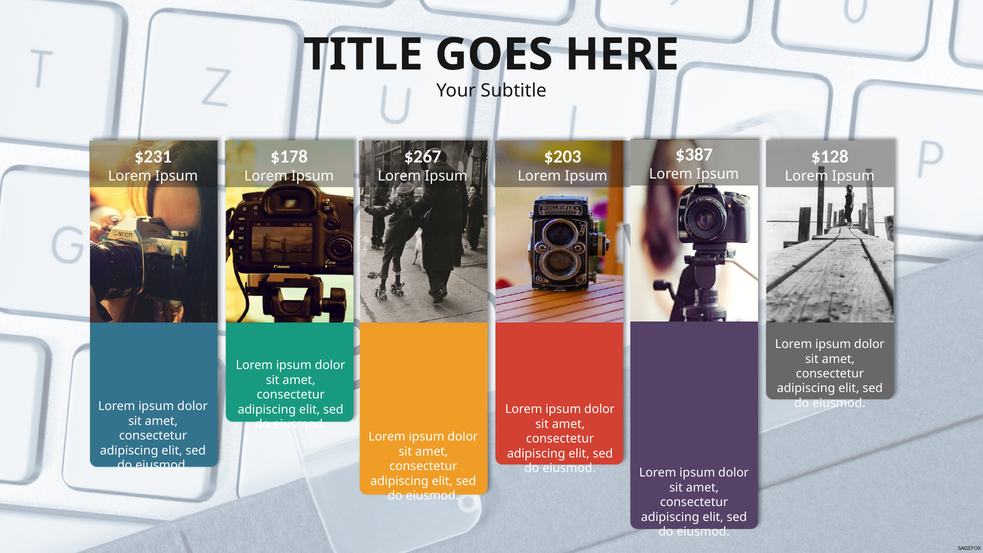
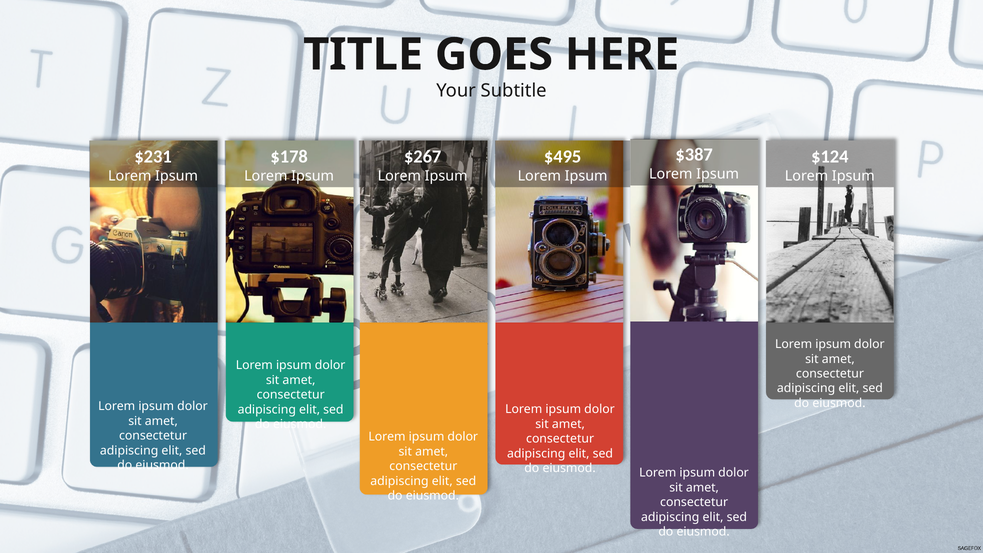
$203: $203 -> $495 (563, 157)
$128: $128 -> $124 (830, 157)
